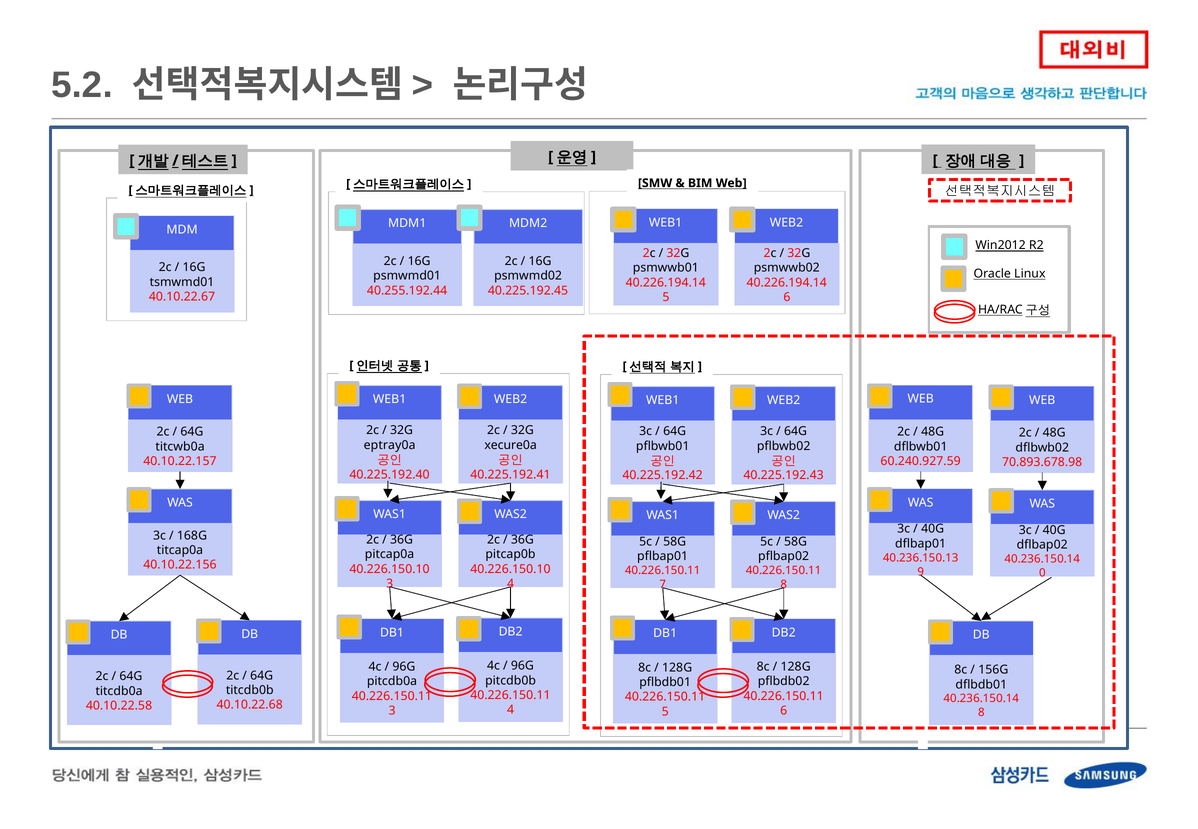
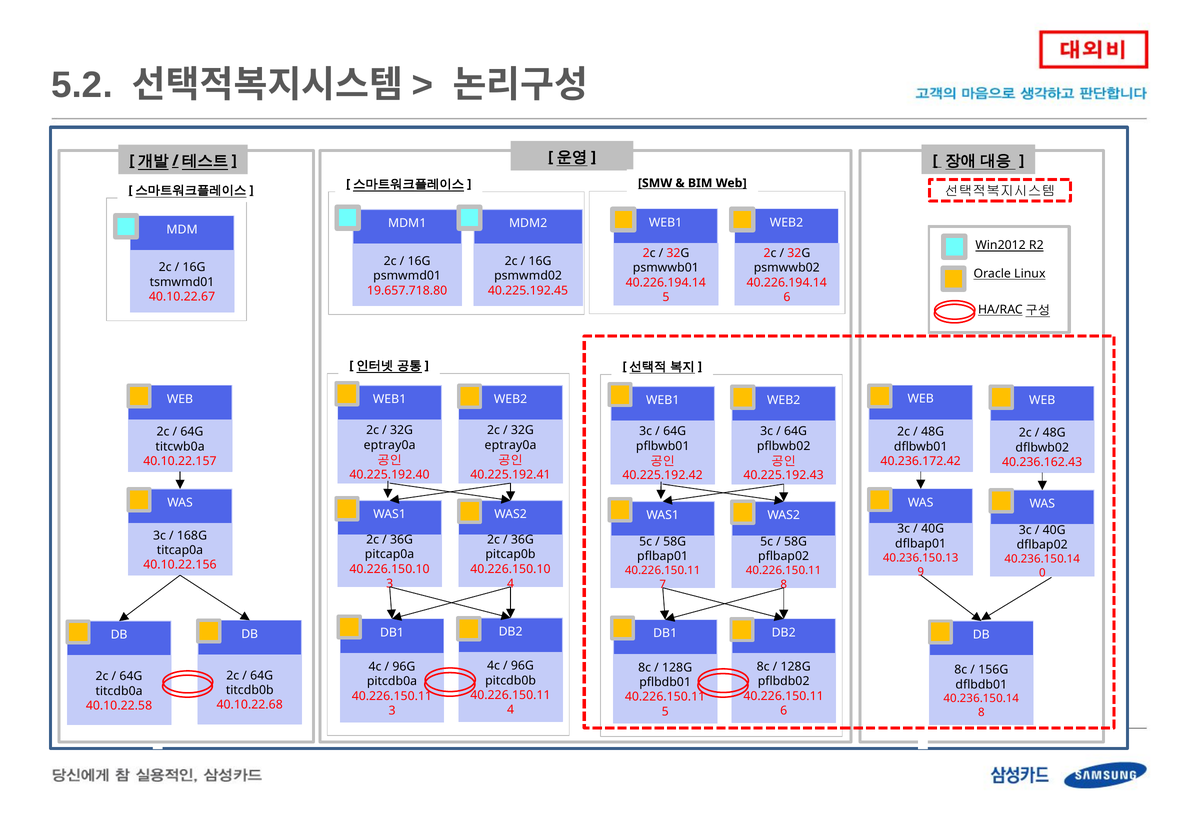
40.255.192.44: 40.255.192.44 -> 19.657.718.80 (407, 291)
xecure0a: xecure0a -> eptray0a (511, 445)
60.240.927.59: 60.240.927.59 -> 40.236.172.42 (921, 461)
70.893.678.98: 70.893.678.98 -> 40.236.162.43 (1042, 463)
